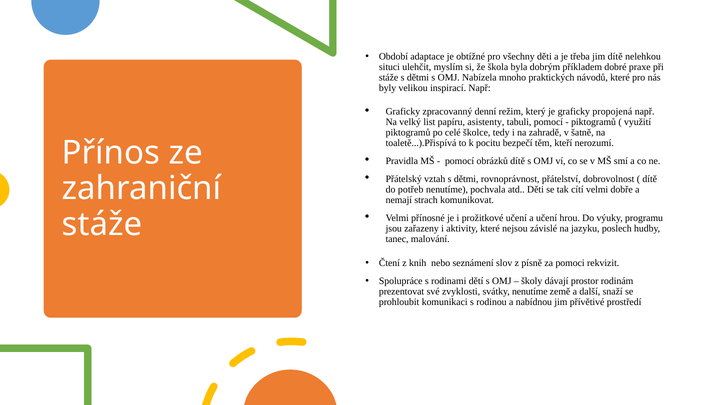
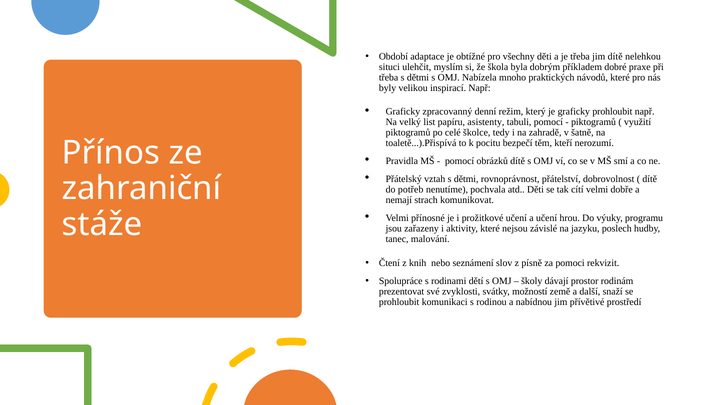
stáže: stáže -> třeba (389, 77)
graficky propojená: propojená -> prohloubit (612, 112)
svátky nenutíme: nenutíme -> možností (530, 292)
